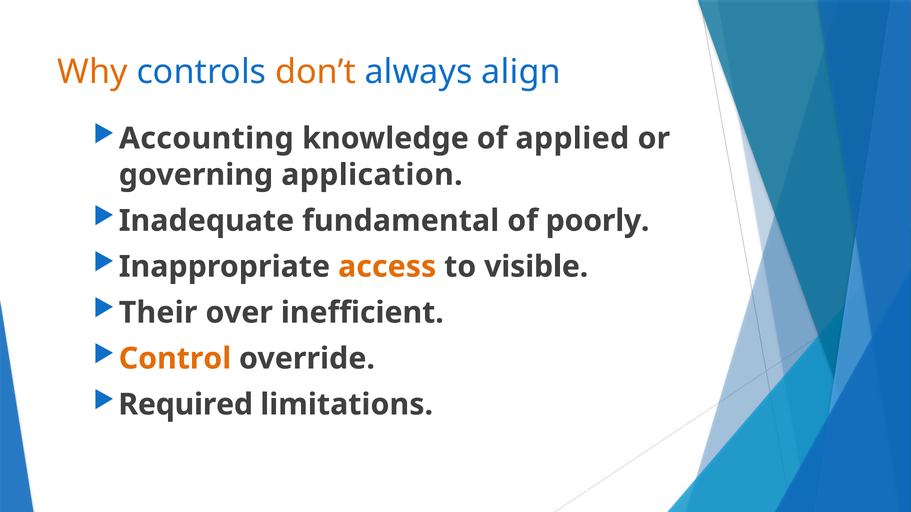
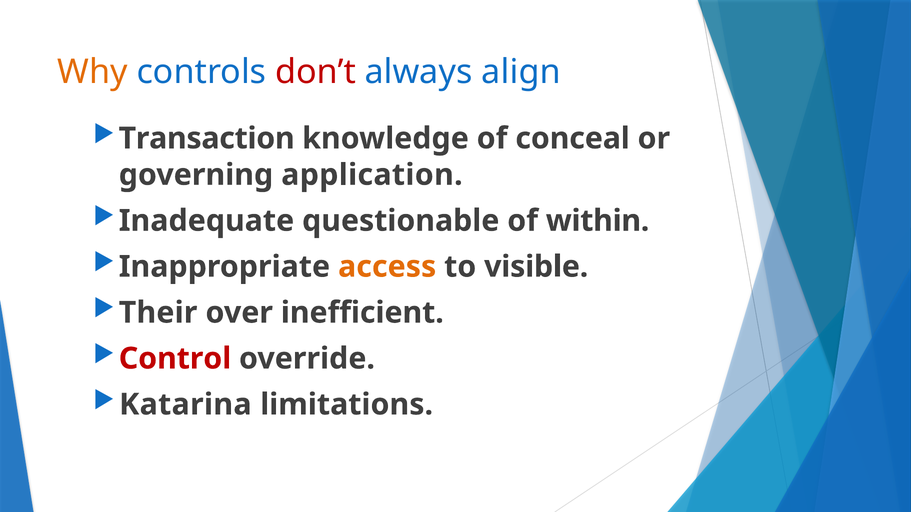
don’t colour: orange -> red (316, 72)
Accounting: Accounting -> Transaction (207, 138)
applied: applied -> conceal (573, 138)
fundamental: fundamental -> questionable (401, 221)
poorly: poorly -> within (598, 221)
Control colour: orange -> red (175, 359)
Required: Required -> Katarina (185, 405)
